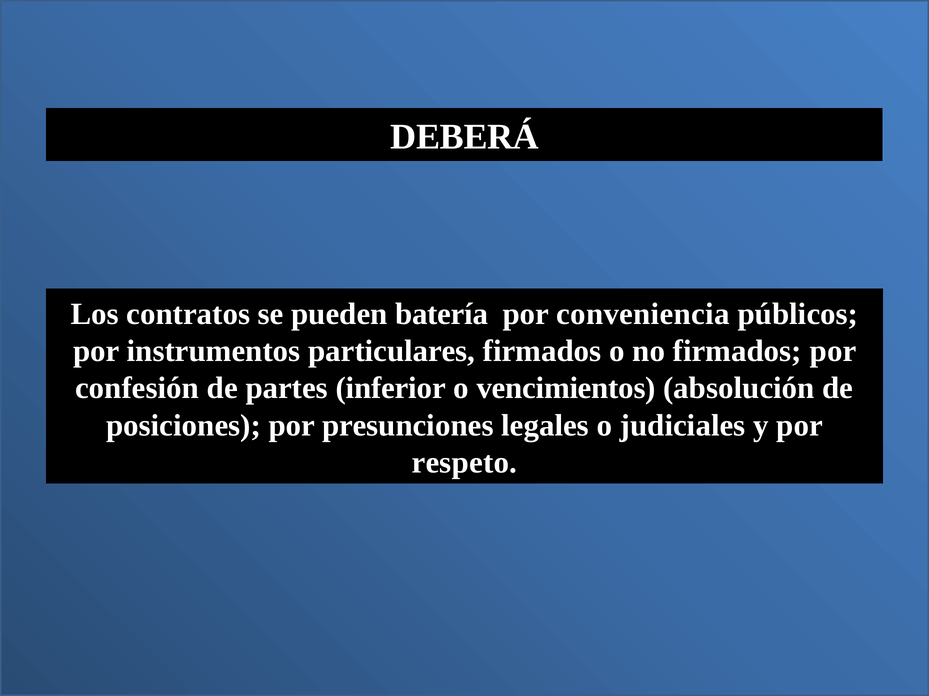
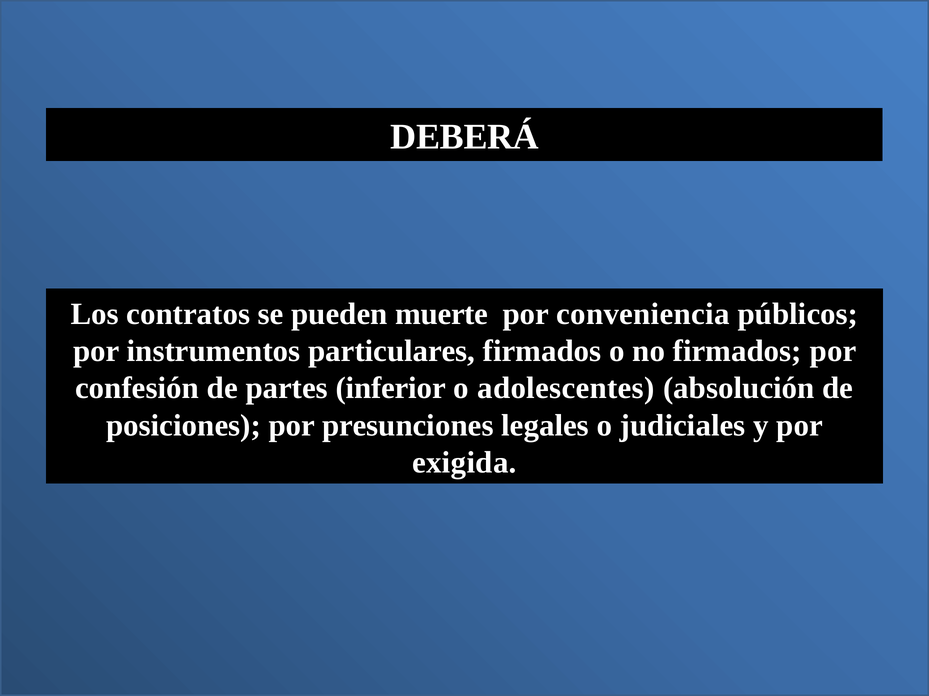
batería: batería -> muerte (442, 314)
vencimientos: vencimientos -> adolescentes (566, 389)
respeto: respeto -> exigida (464, 463)
